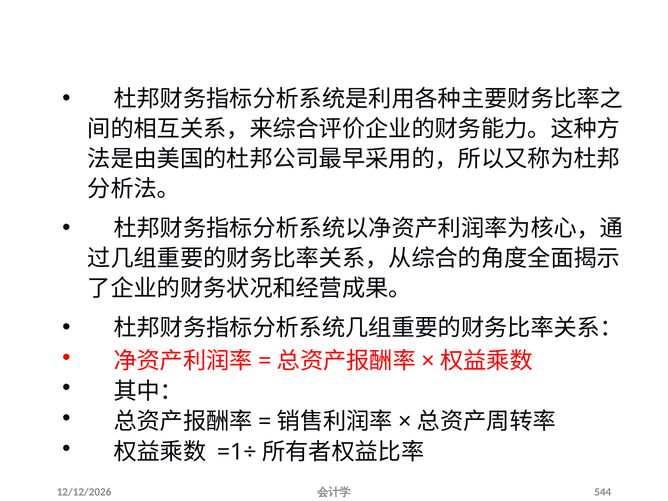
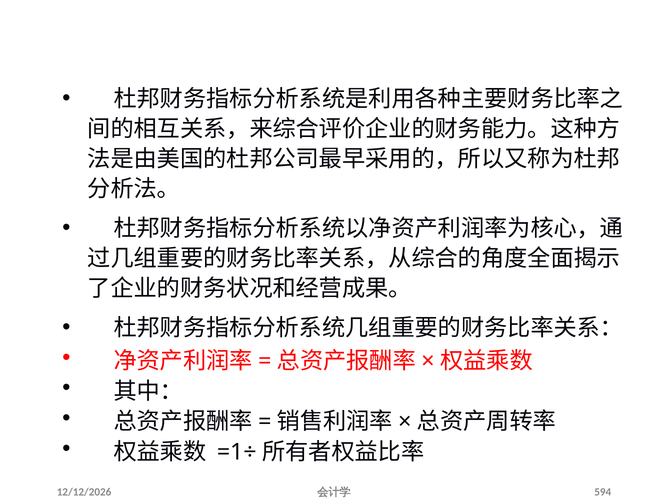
544: 544 -> 594 (603, 492)
